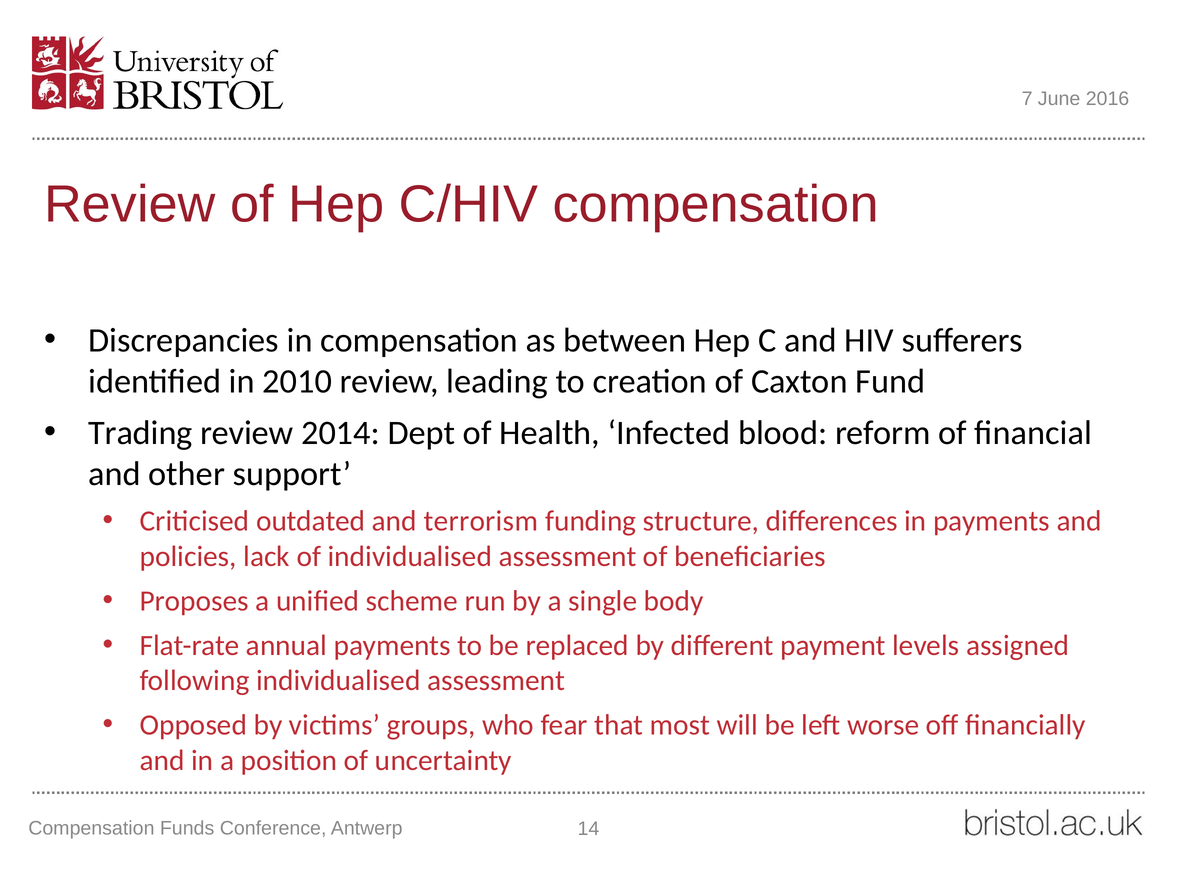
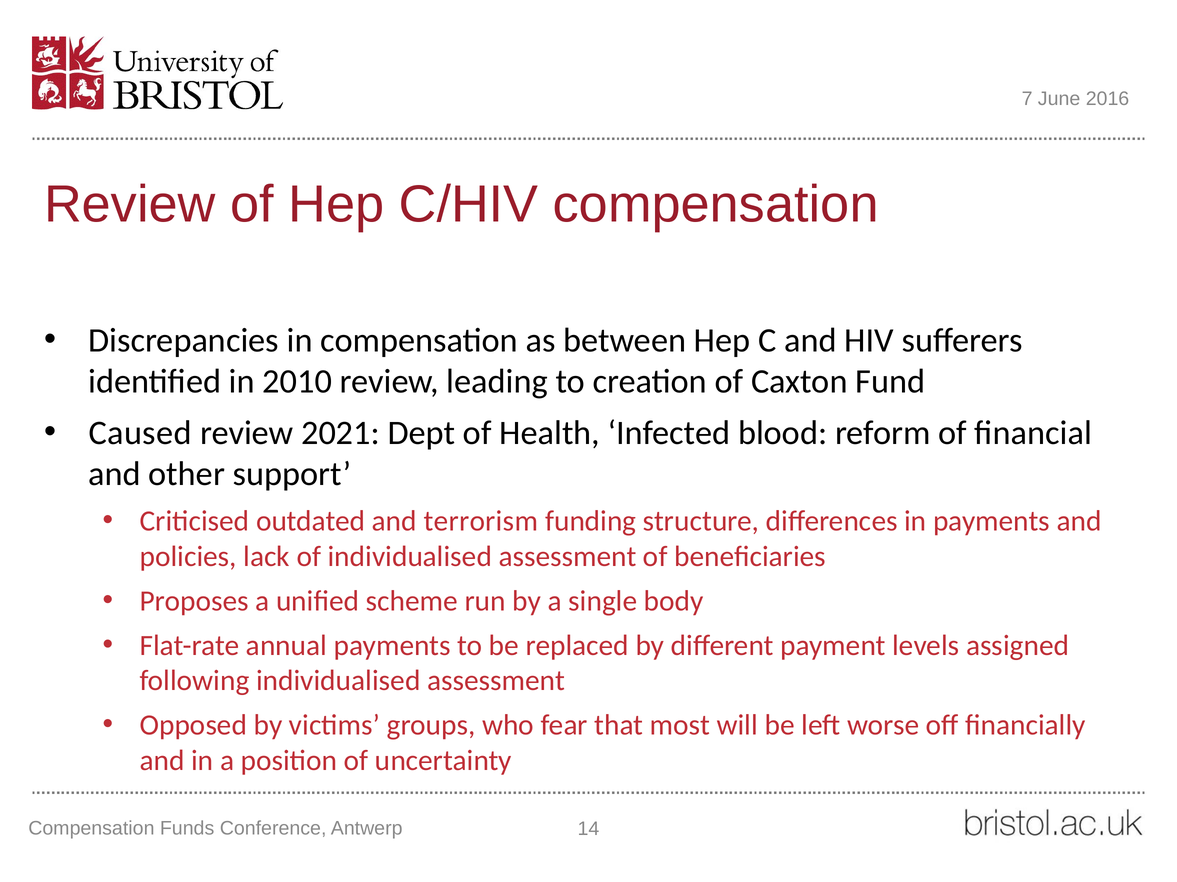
Trading: Trading -> Caused (140, 433)
2014: 2014 -> 2021 (340, 433)
